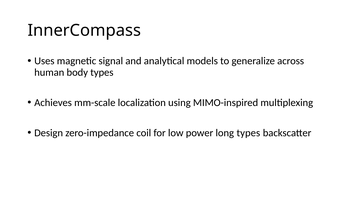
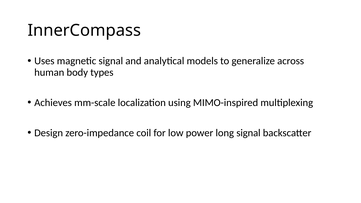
long types: types -> signal (248, 133)
